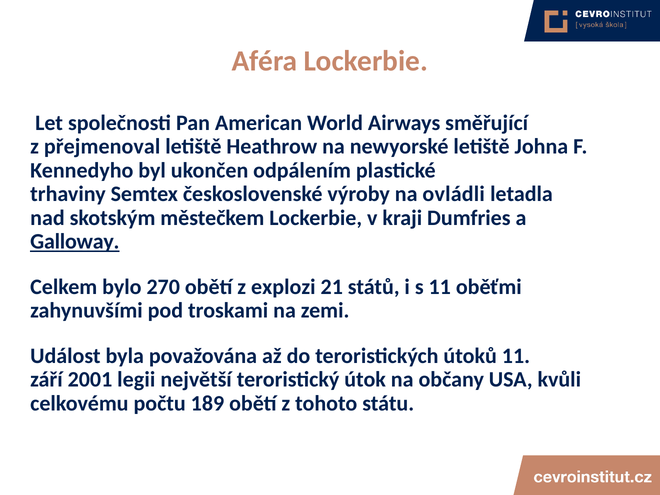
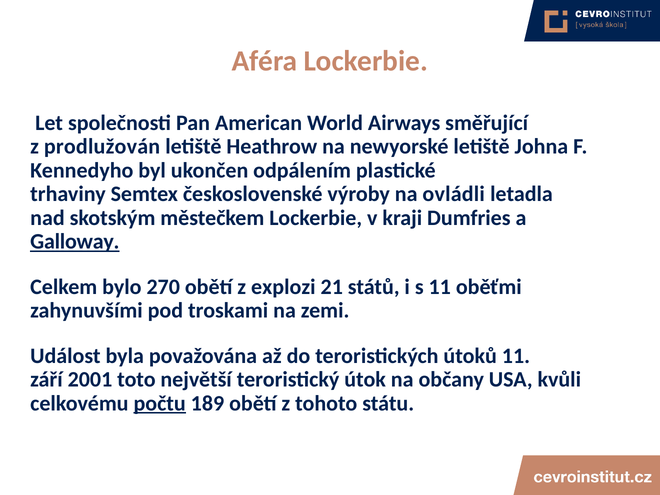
přejmenoval: přejmenoval -> prodlužován (102, 147)
legii: legii -> toto (136, 380)
počtu underline: none -> present (160, 403)
